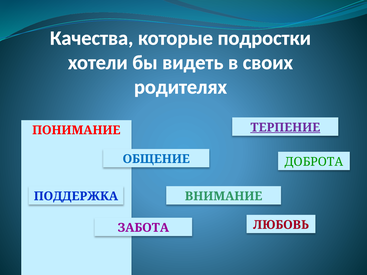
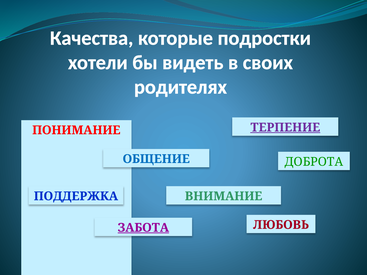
ЗАБОТА underline: none -> present (143, 228)
